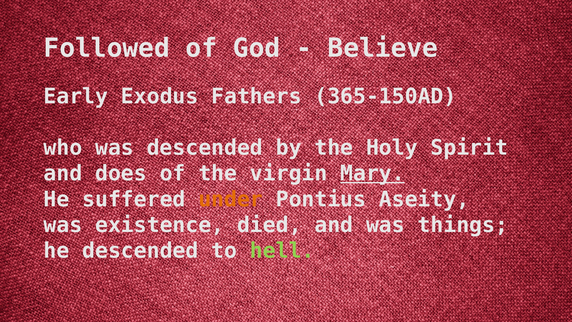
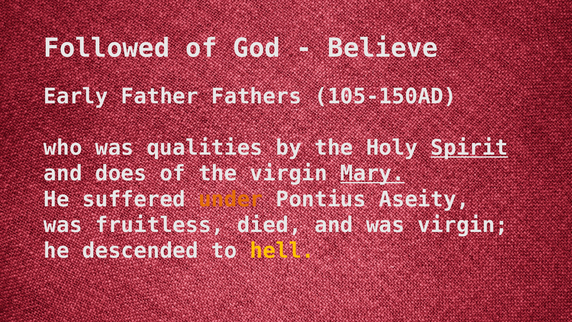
Exodus: Exodus -> Father (160, 96)
365-150AD: 365-150AD -> 105-150AD (385, 96)
was descended: descended -> qualities (205, 148)
Spirit underline: none -> present (469, 148)
existence: existence -> fruitless (160, 225)
was things: things -> virgin (463, 225)
hell colour: light green -> yellow (282, 251)
